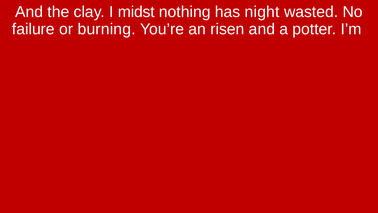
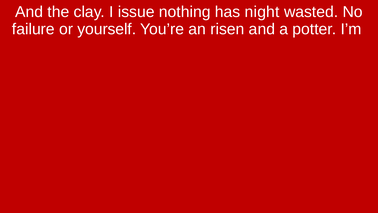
midst: midst -> issue (136, 12)
burning: burning -> yourself (107, 29)
